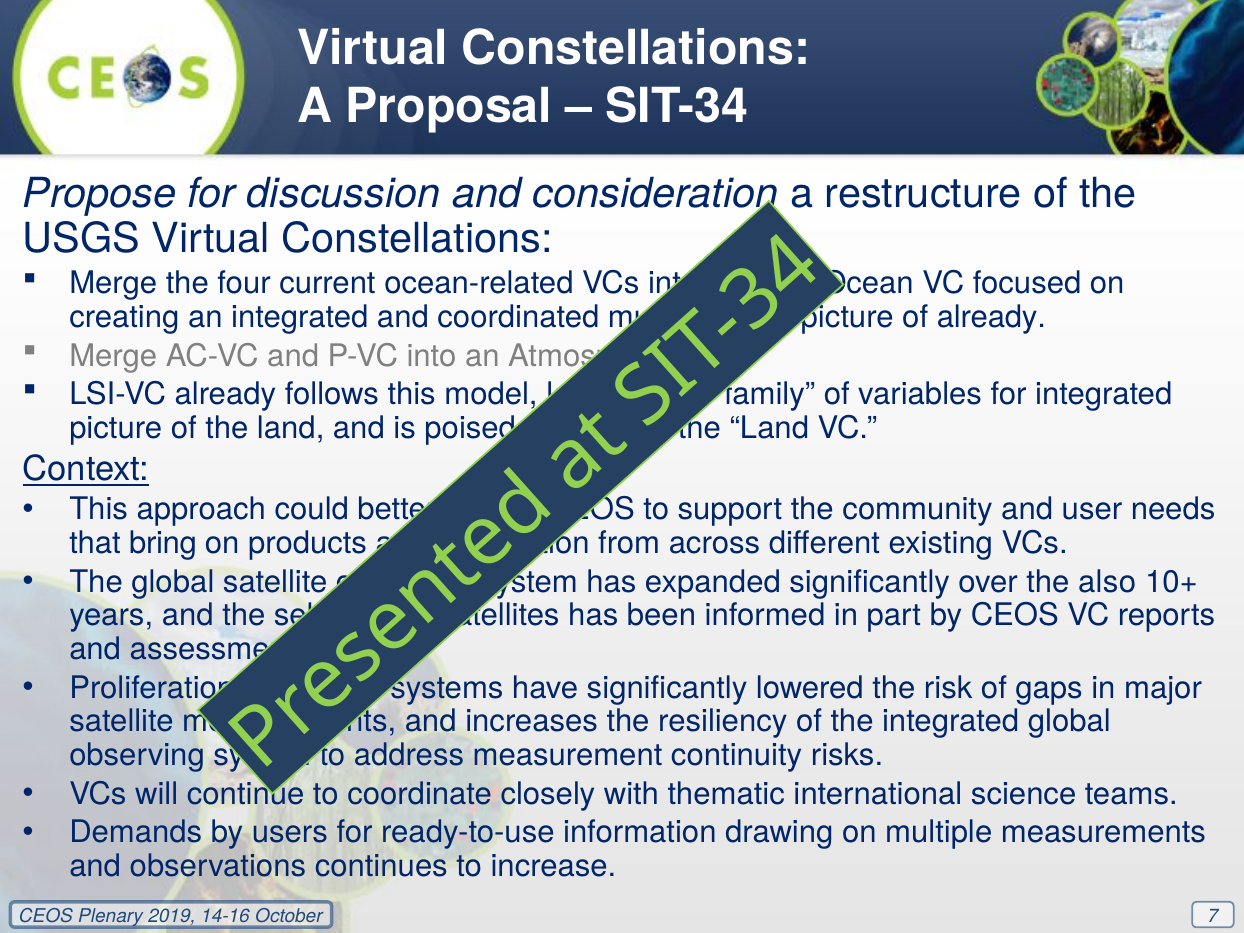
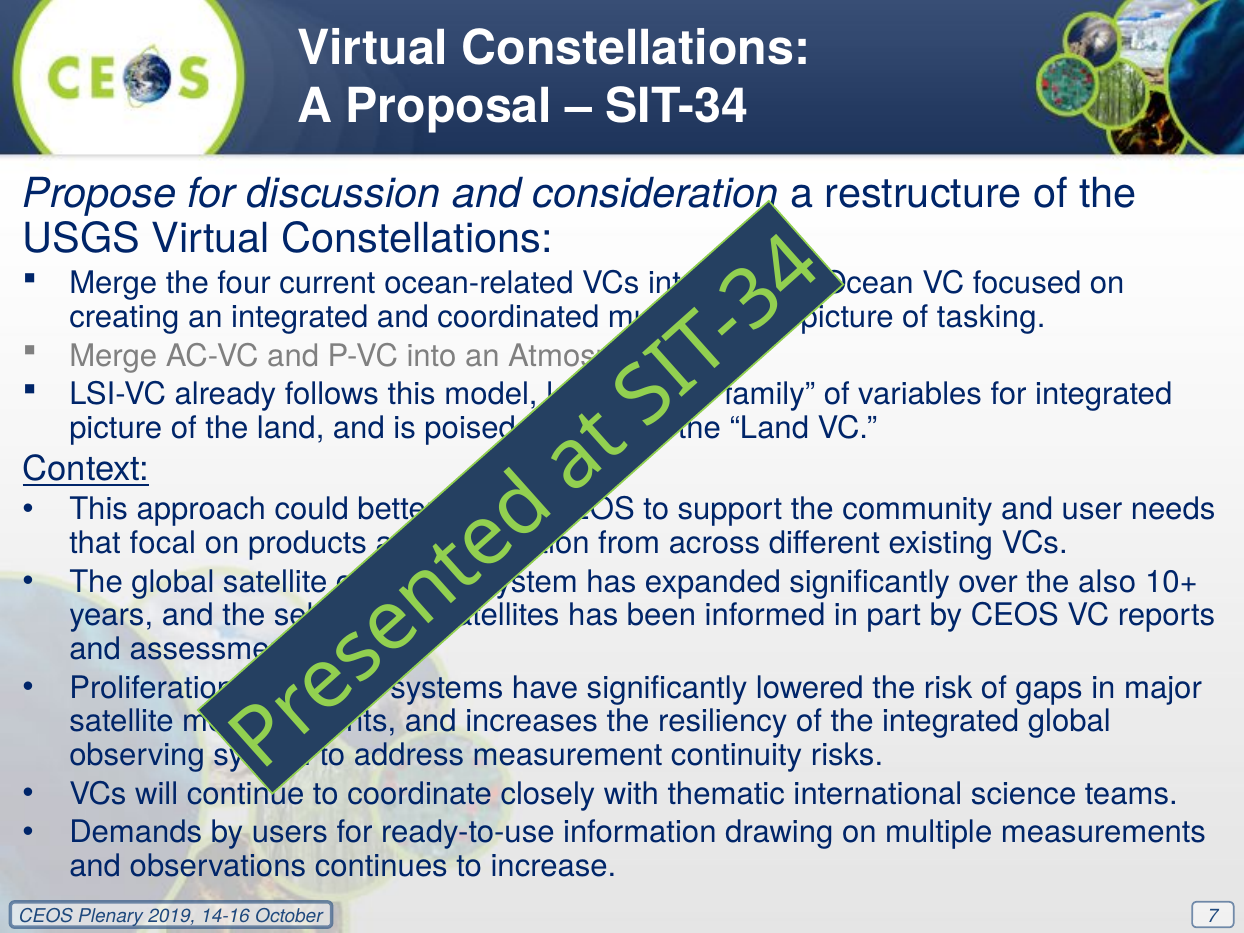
of already: already -> tasking (991, 317)
bring: bring -> focal (163, 543)
